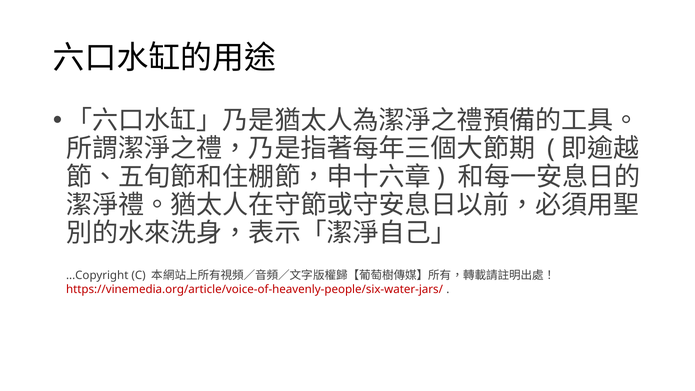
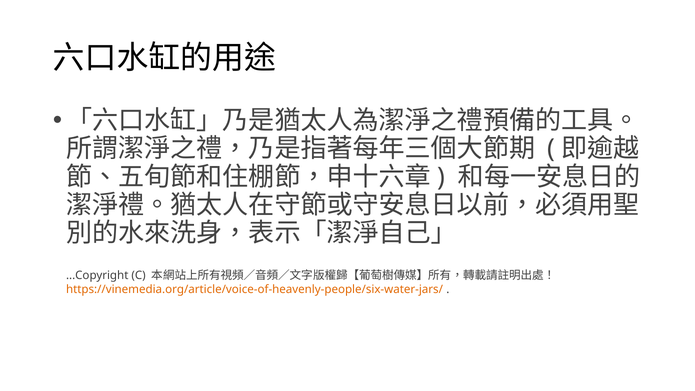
https://vinemedia.org/article/voice-of-heavenly-people/six-water-jars/ colour: red -> orange (254, 289)
